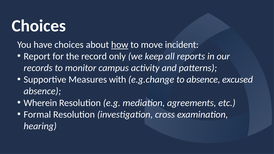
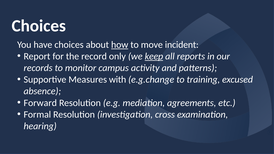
keep underline: none -> present (154, 56)
to absence: absence -> training (203, 80)
Wherein: Wherein -> Forward (40, 103)
